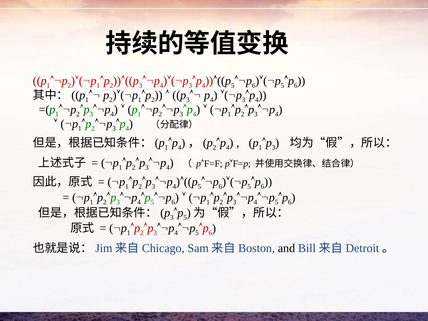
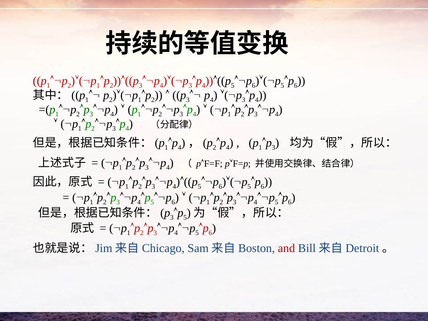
and colour: black -> red (286, 248)
